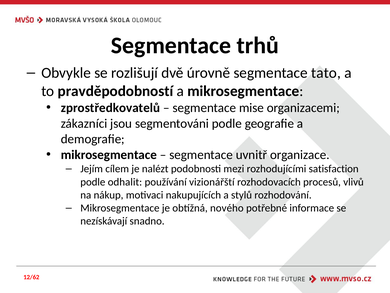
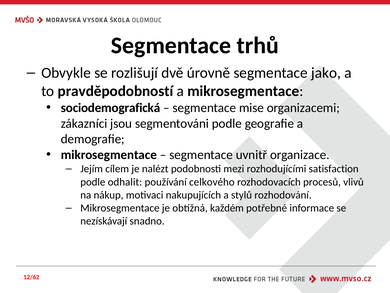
tato: tato -> jako (326, 73)
zprostředkovatelů: zprostředkovatelů -> sociodemografická (111, 108)
vizionářští: vizionářští -> celkového (212, 182)
nového: nového -> každém (227, 208)
